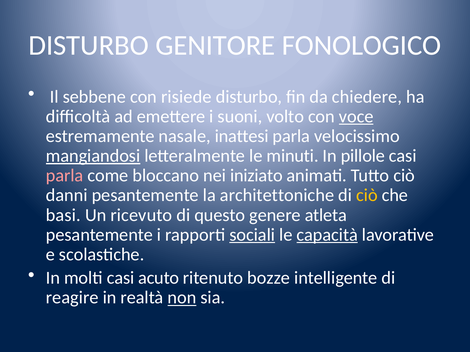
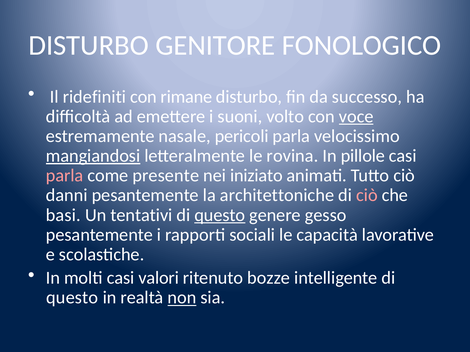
sebbene: sebbene -> ridefiniti (94, 97)
risiede: risiede -> rimane (186, 97)
chiedere: chiedere -> successo (367, 97)
inattesi: inattesi -> pericoli (242, 136)
minuti: minuti -> rovina (292, 156)
bloccano: bloccano -> presente (166, 176)
ciò colour: yellow -> pink (367, 196)
ricevuto: ricevuto -> tentativi (141, 215)
questo underline: none -> present (220, 215)
atleta: atleta -> gesso (326, 215)
sociali underline: present -> none (252, 235)
capacità underline: present -> none (327, 235)
acuto: acuto -> valori (159, 278)
reagire: reagire -> questo (72, 298)
